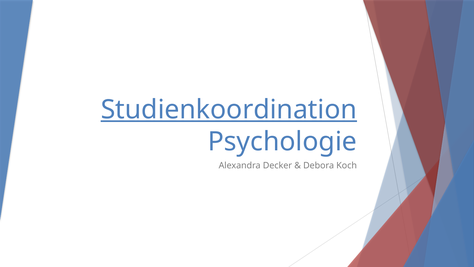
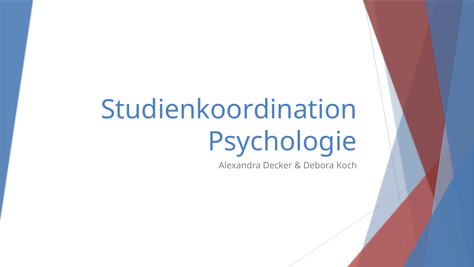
Studienkoordination underline: present -> none (229, 110)
